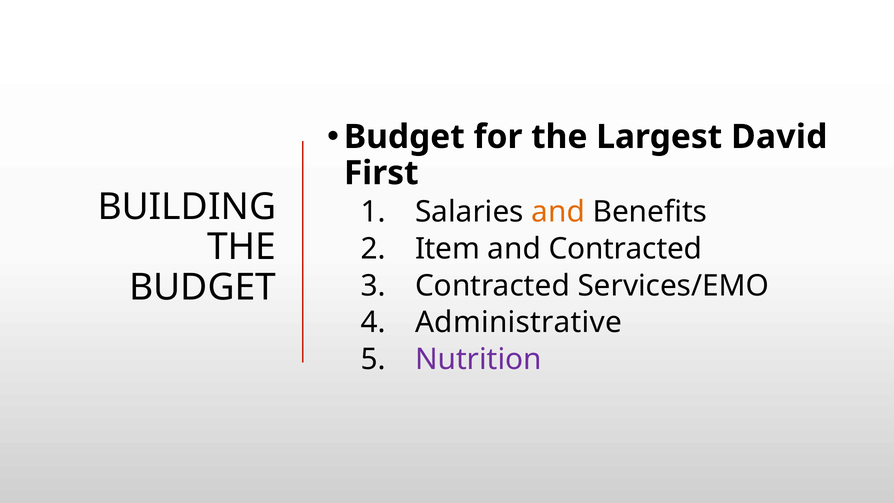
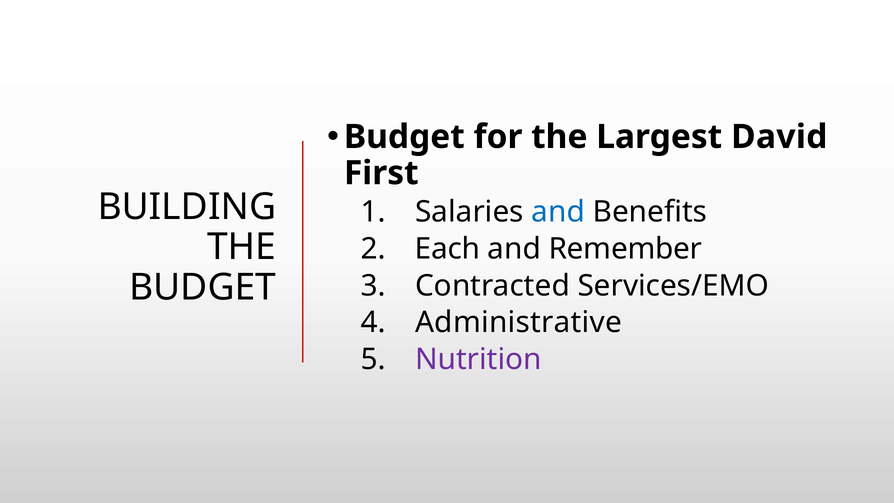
and colour: orange -> blue (558, 212)
Item: Item -> Each (448, 249)
and Contracted: Contracted -> Remember (625, 249)
